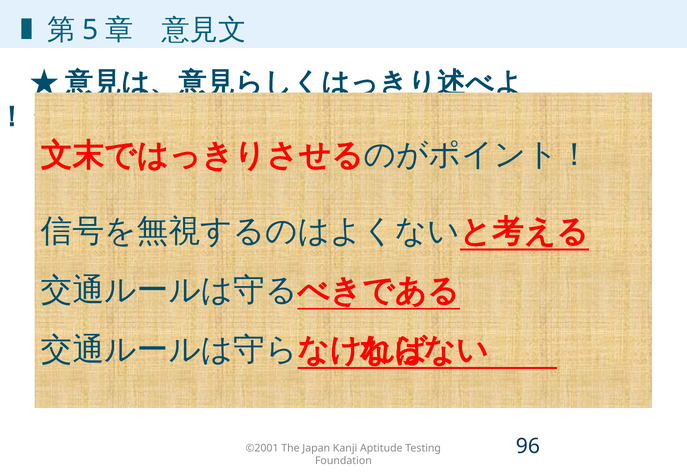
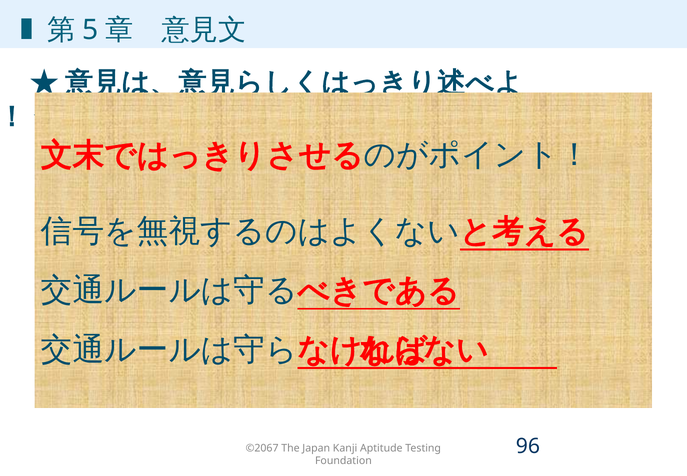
©2001: ©2001 -> ©2067 (262, 448)
